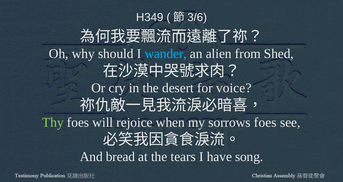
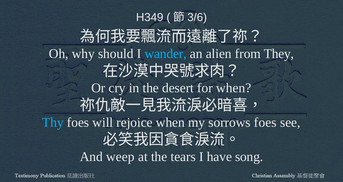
Shed: Shed -> They (279, 54)
for voice: voice -> when (234, 88)
Thy colour: light green -> light blue (53, 122)
bread: bread -> weep (120, 157)
